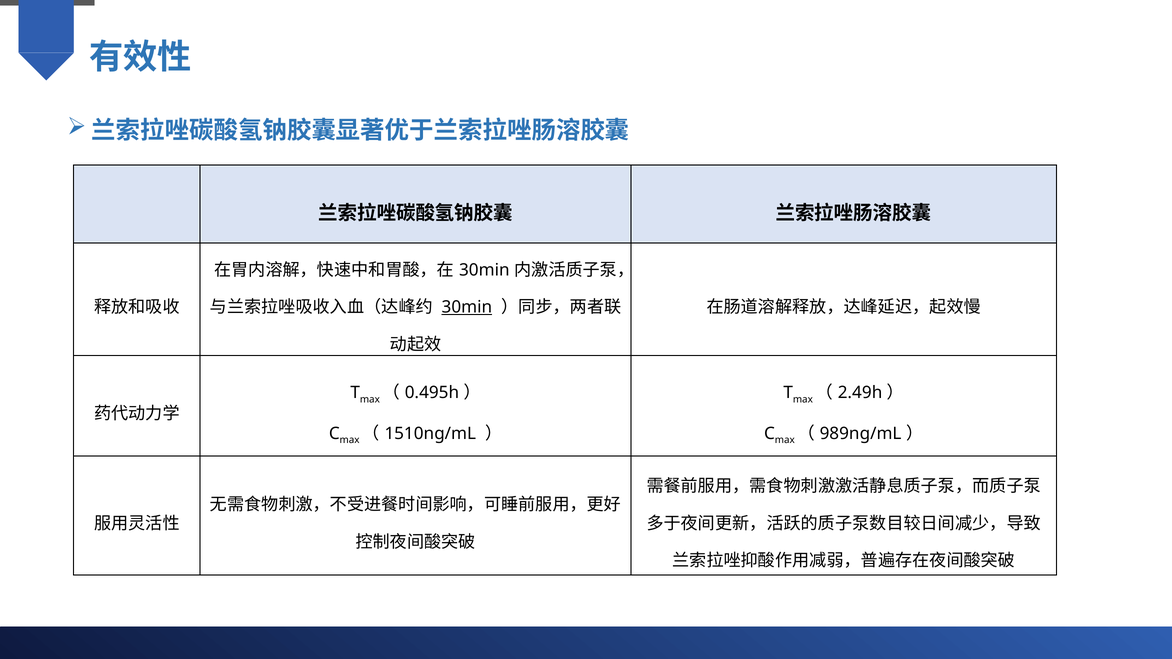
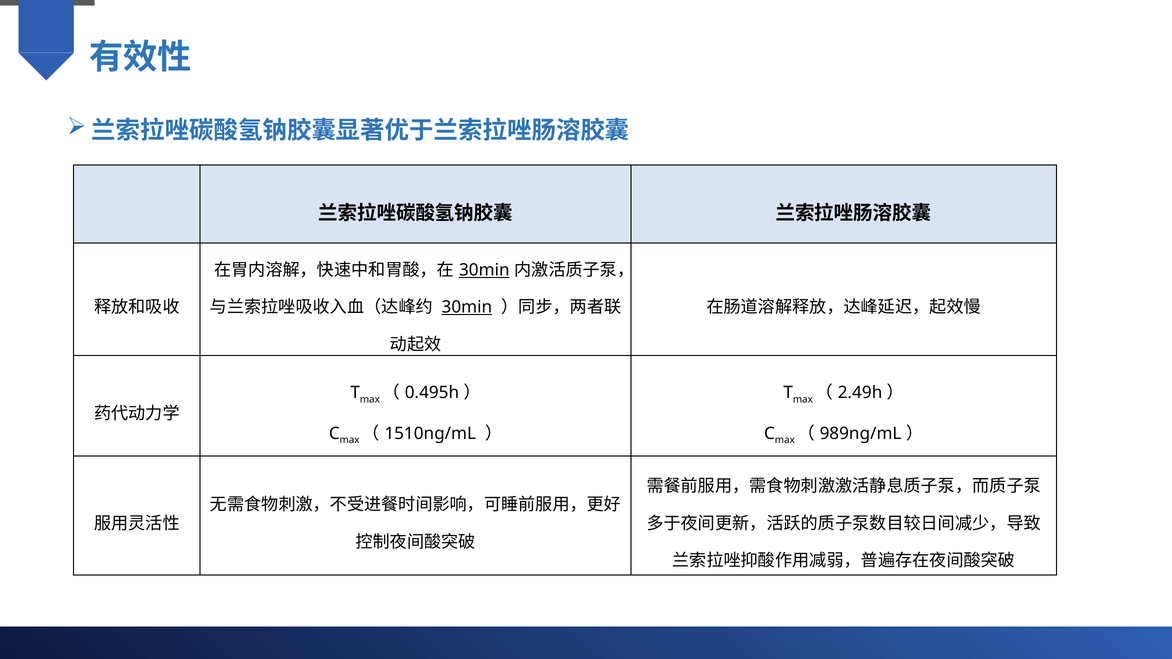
30min underline: none -> present (484, 270)
